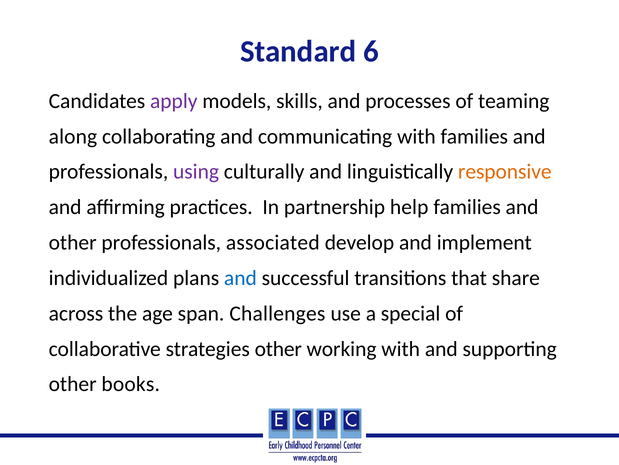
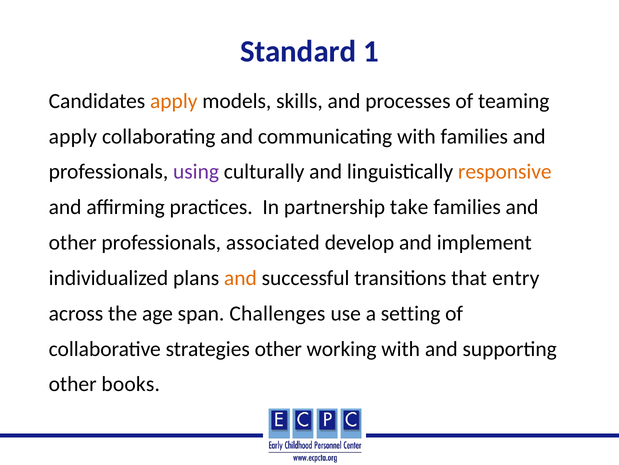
6: 6 -> 1 (371, 51)
apply colour: purple -> orange (174, 101)
along: along -> apply (73, 136)
help: help -> take (409, 207)
and colour: blue -> orange (240, 278)
share: share -> entry (516, 278)
special: special -> setting (411, 313)
